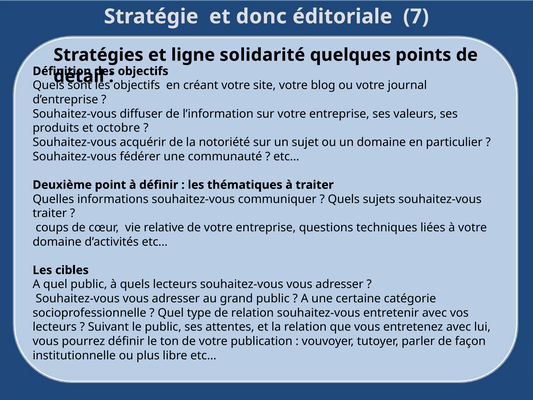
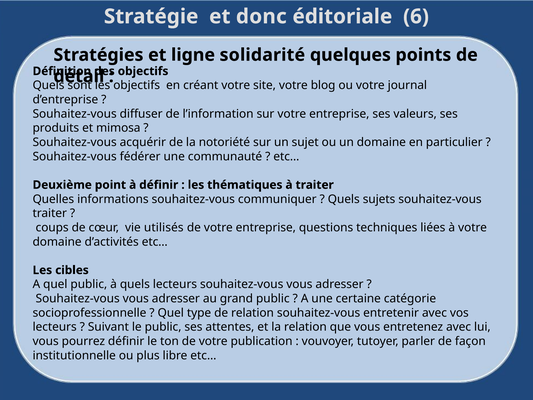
7: 7 -> 6 (416, 16)
octobre: octobre -> mimosa (118, 128)
relative: relative -> utilisés (164, 227)
